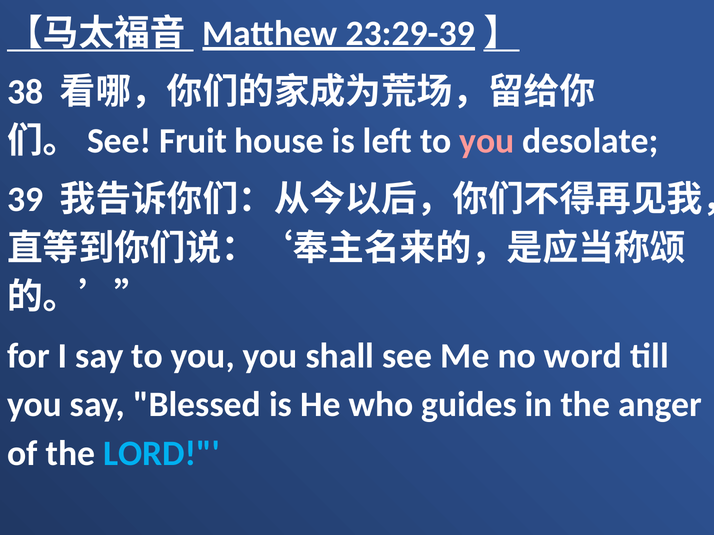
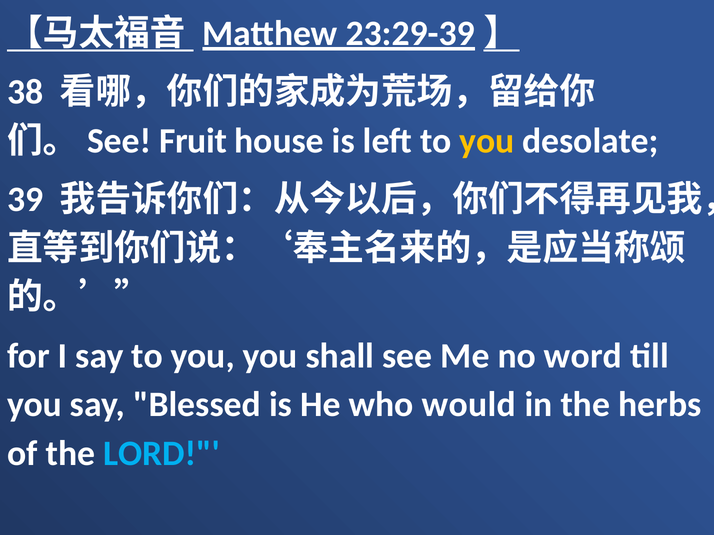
you colour: pink -> yellow (487, 141)
guides: guides -> would (469, 405)
anger: anger -> herbs (660, 405)
